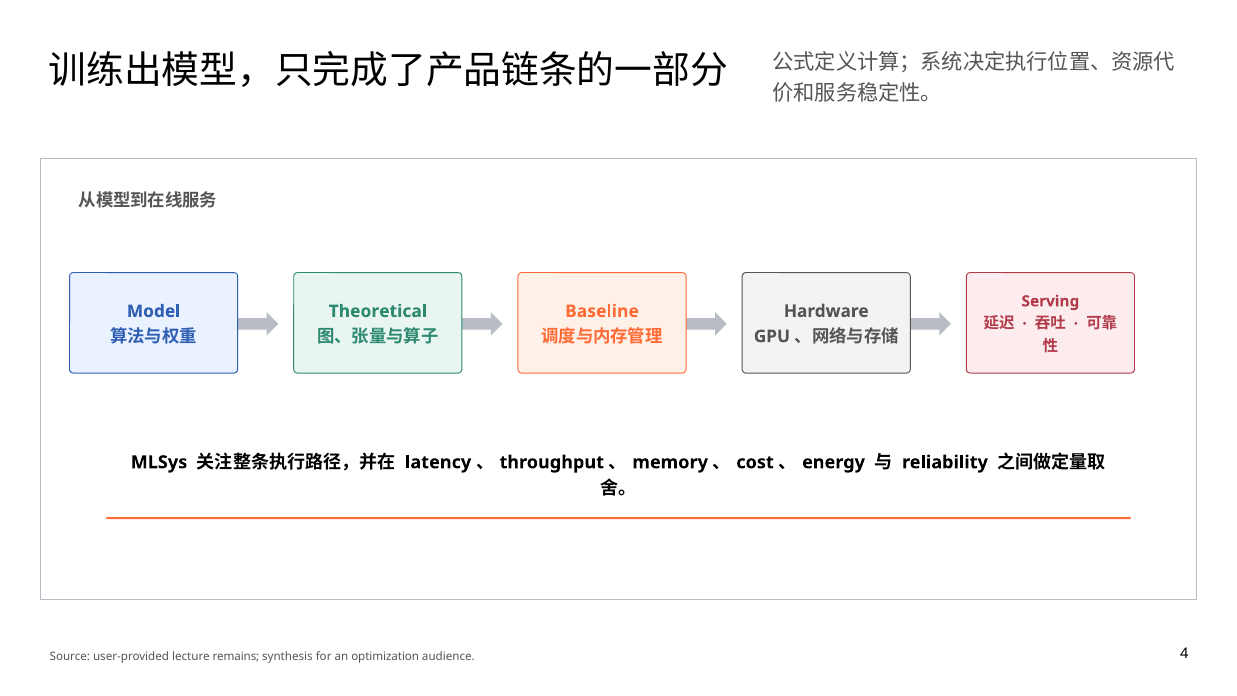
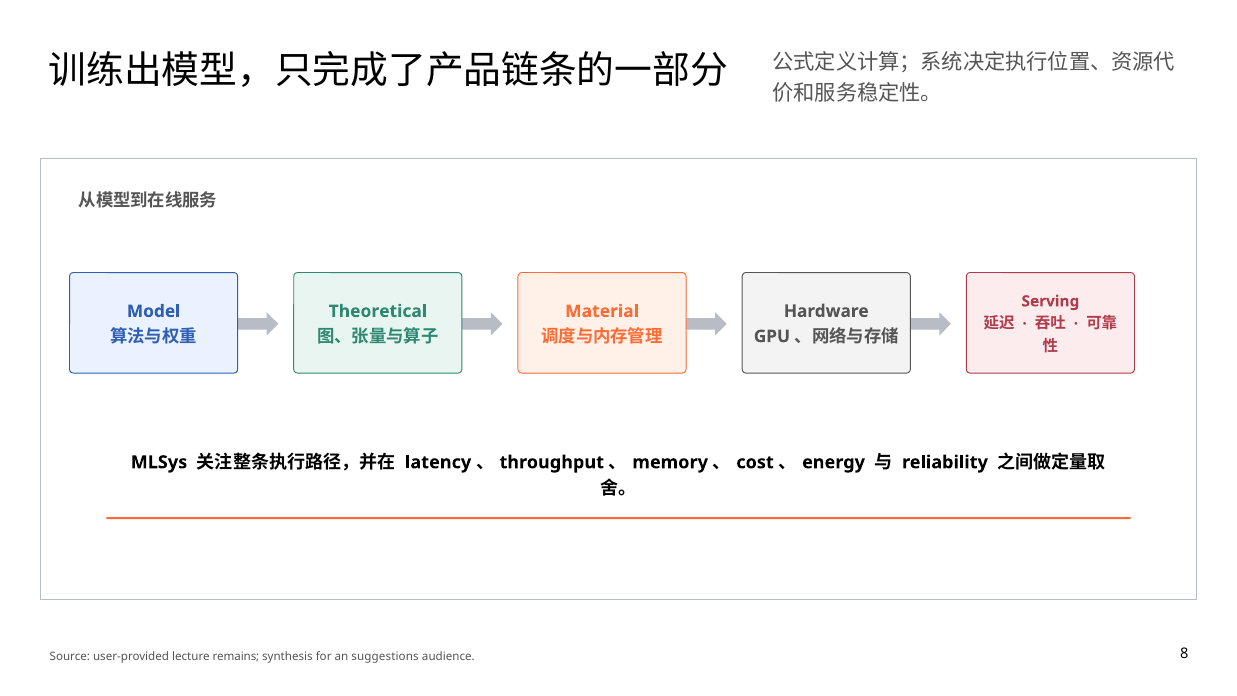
Baseline: Baseline -> Material (602, 311)
optimization: optimization -> suggestions (385, 657)
4: 4 -> 8 (1184, 653)
